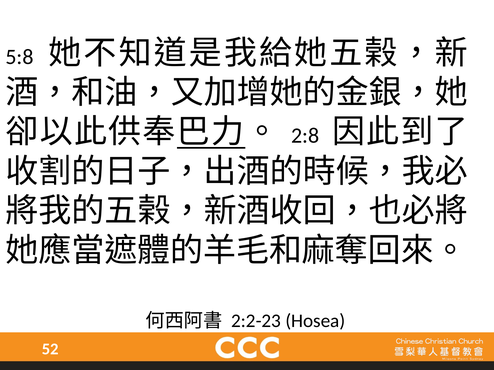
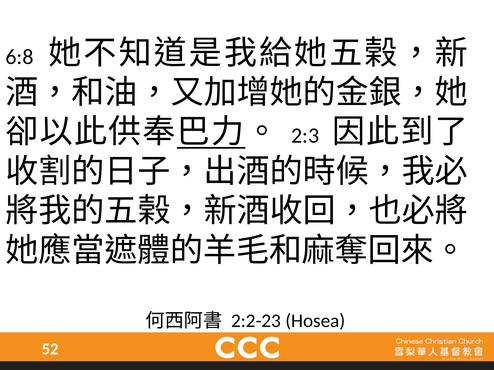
5:8: 5:8 -> 6:8 (20, 57)
2:8: 2:8 -> 2:3 (305, 136)
